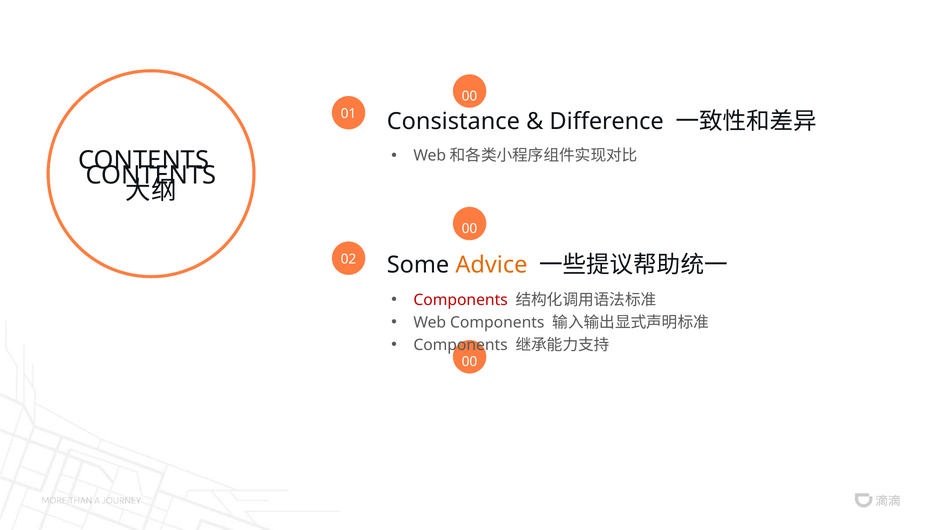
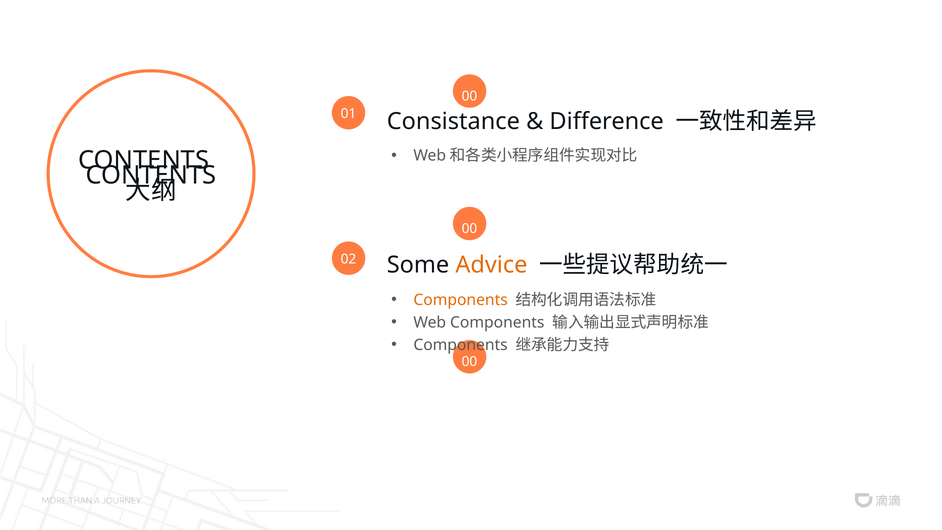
Components colour: red -> orange (461, 300)
